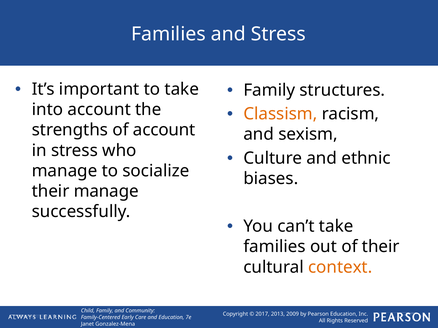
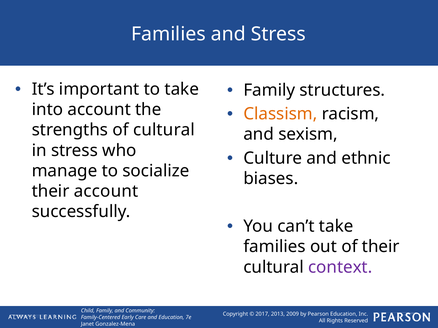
of account: account -> cultural (164, 130)
their manage: manage -> account (106, 192)
context colour: orange -> purple (340, 268)
